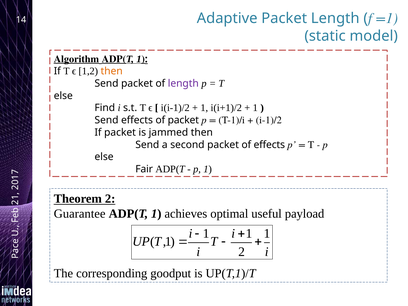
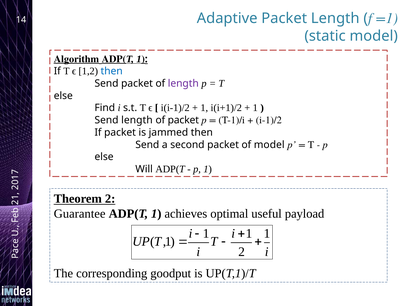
then colour: orange -> blue (112, 71)
Send effects: effects -> length (137, 120)
of effects: effects -> model (269, 145)
Fair: Fair -> Will (144, 169)
